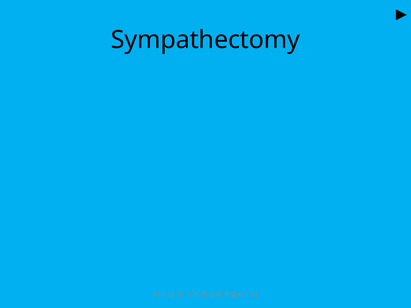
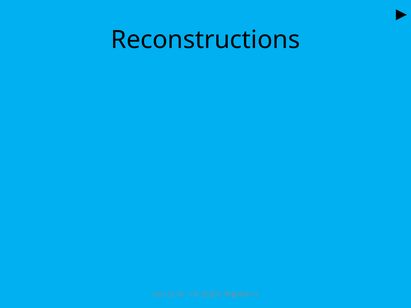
Sympathectomy: Sympathectomy -> Reconstructions (205, 40)
